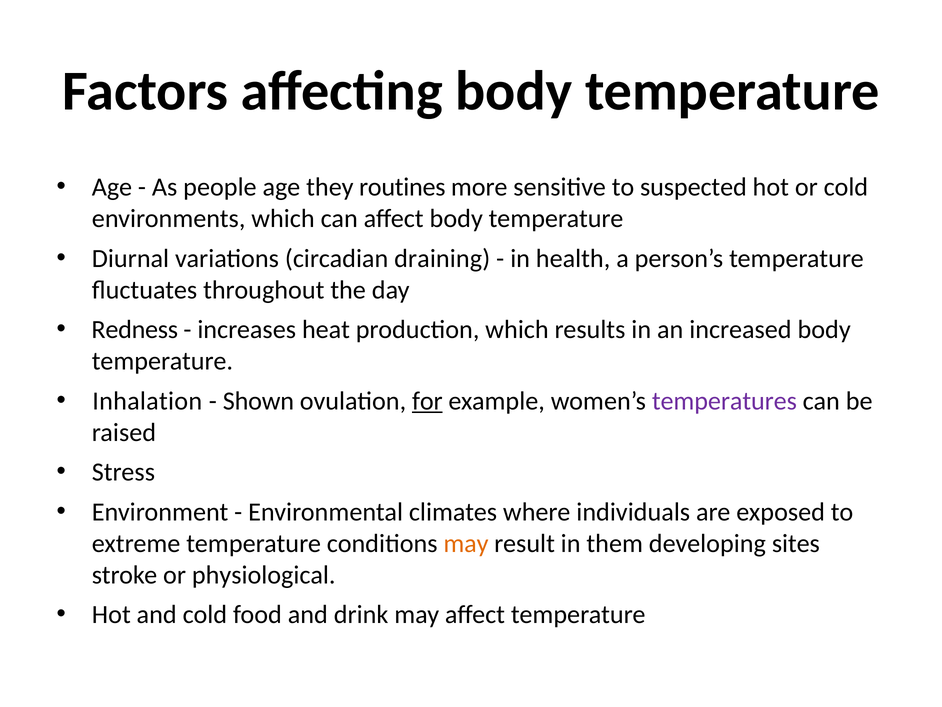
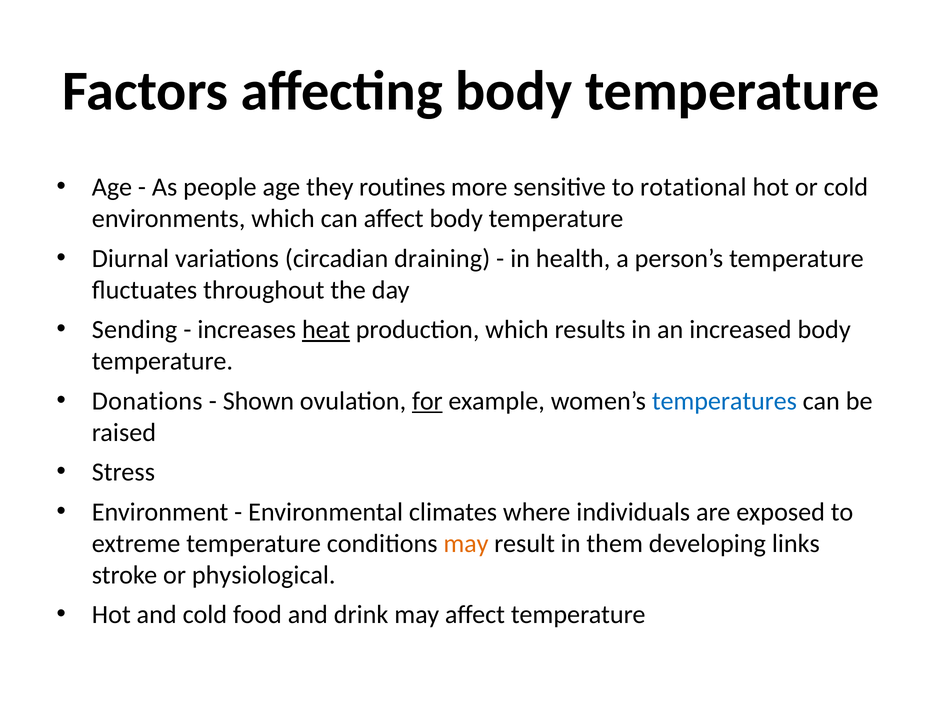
suspected: suspected -> rotational (693, 187)
Redness: Redness -> Sending (135, 330)
heat underline: none -> present (326, 330)
Inhalation: Inhalation -> Donations (147, 401)
temperatures colour: purple -> blue (724, 401)
sites: sites -> links (796, 543)
